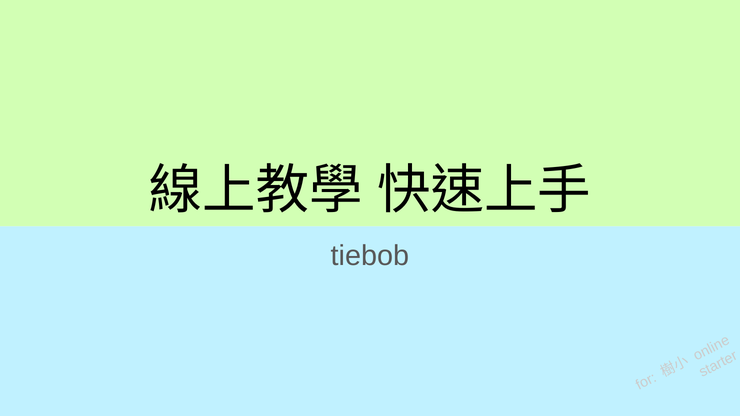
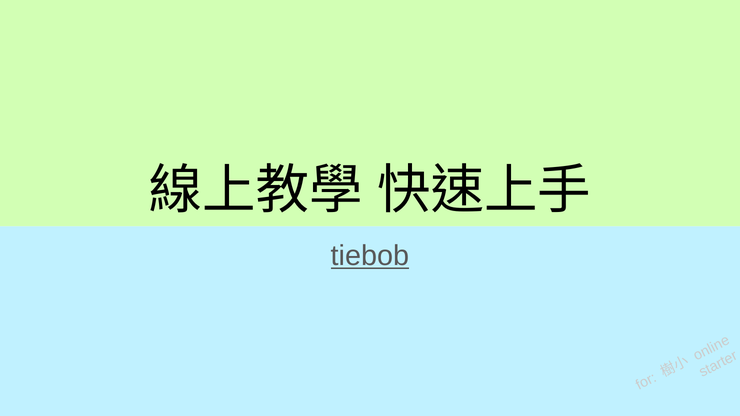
tiebob underline: none -> present (370, 256)
